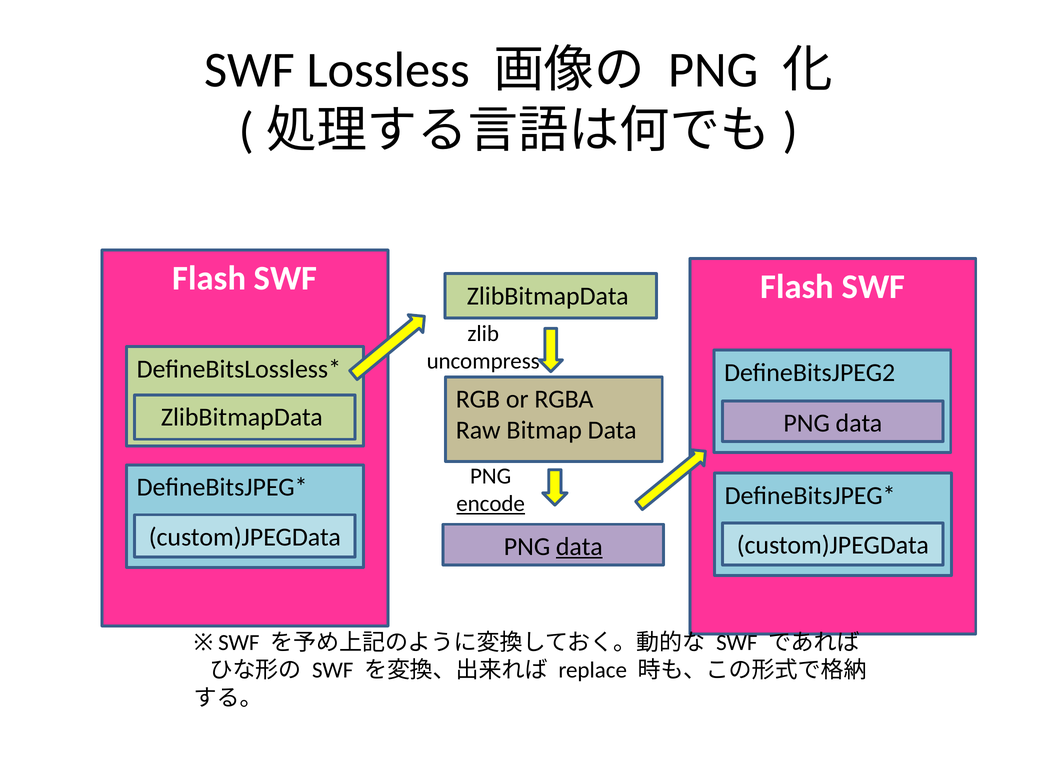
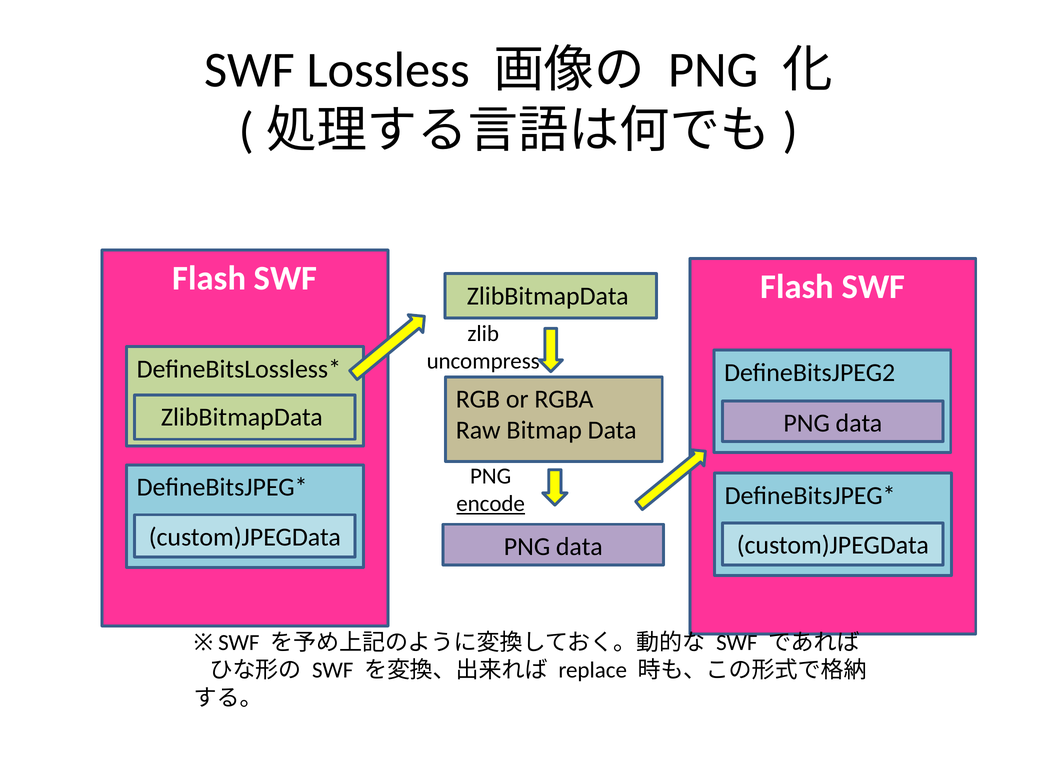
data underline: present -> none (579, 547)
